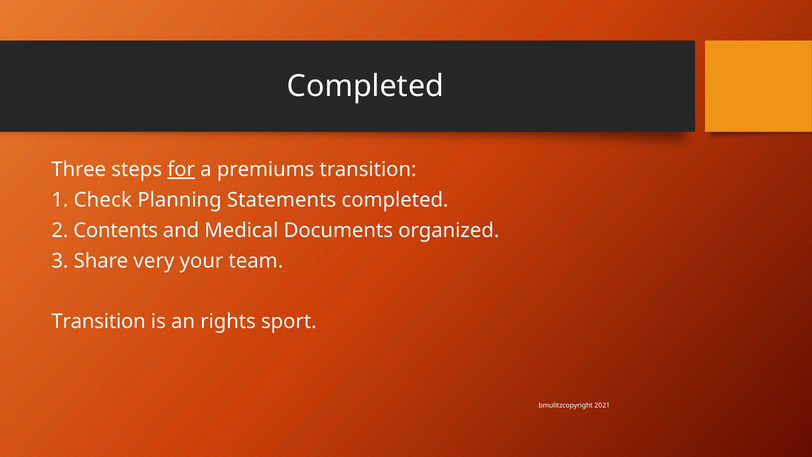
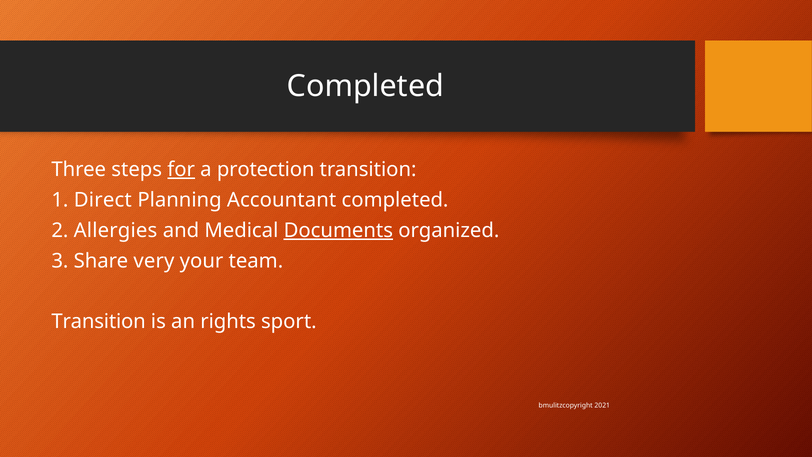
premiums: premiums -> protection (266, 170)
Check: Check -> Direct (103, 200)
Statements: Statements -> Accountant (282, 200)
Contents: Contents -> Allergies (115, 230)
Documents underline: none -> present (338, 230)
